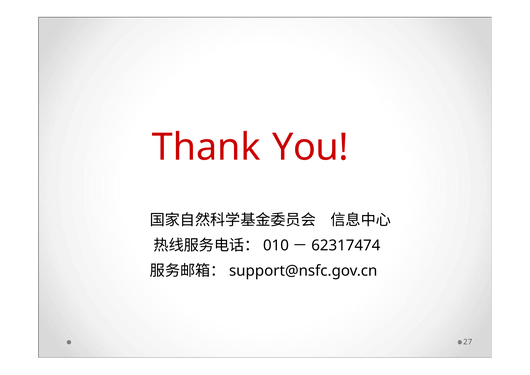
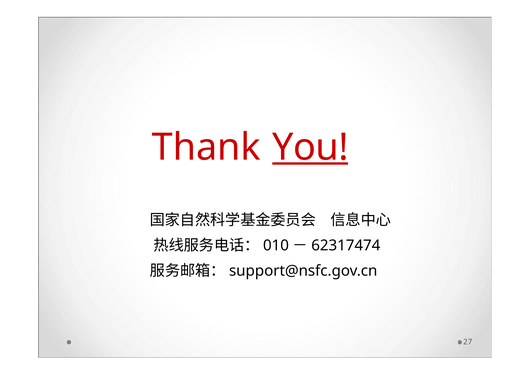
You underline: none -> present (310, 147)
